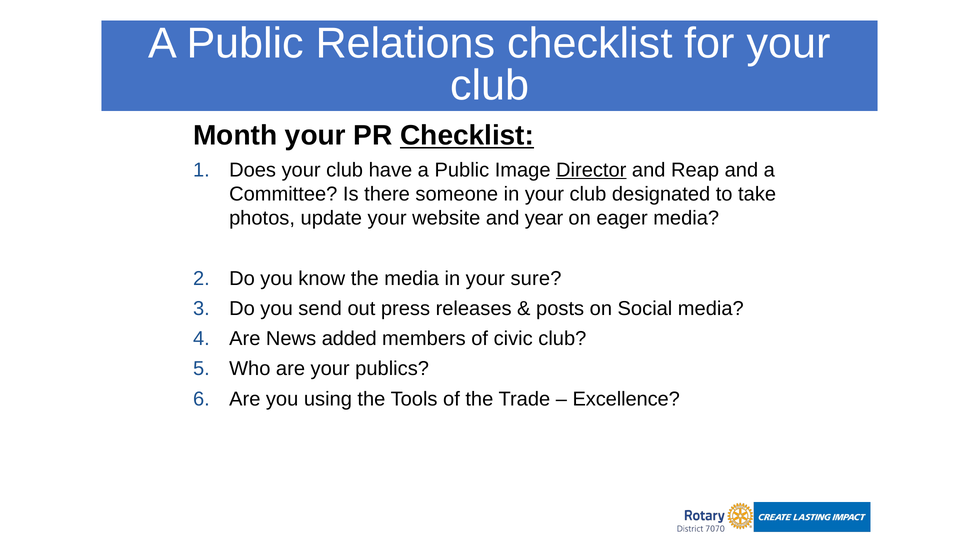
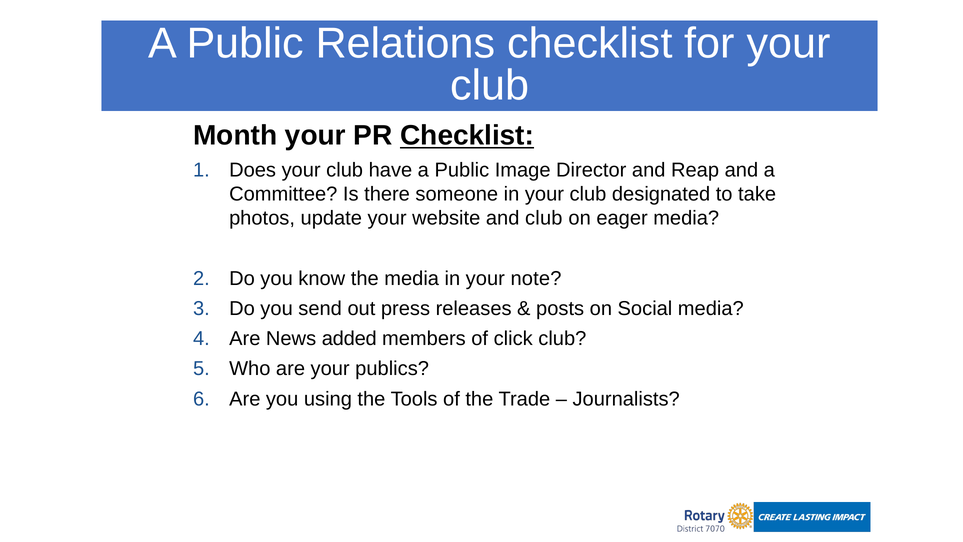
Director underline: present -> none (591, 170)
and year: year -> club (544, 218)
sure: sure -> note (536, 278)
civic: civic -> click (513, 338)
Excellence: Excellence -> Journalists (626, 399)
